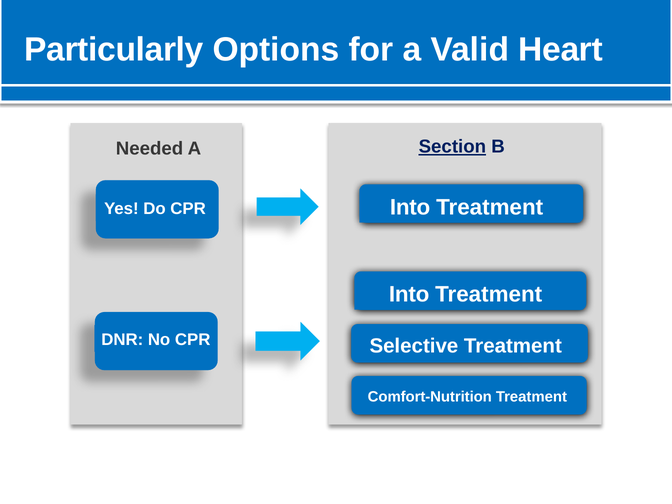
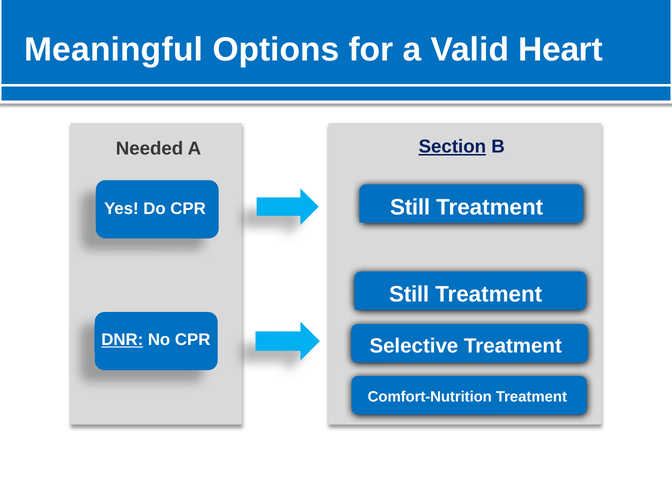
Particularly: Particularly -> Meaningful (114, 50)
Into: Into -> Still (410, 207)
Into: Into -> Still (409, 295)
DNR underline: none -> present (122, 340)
